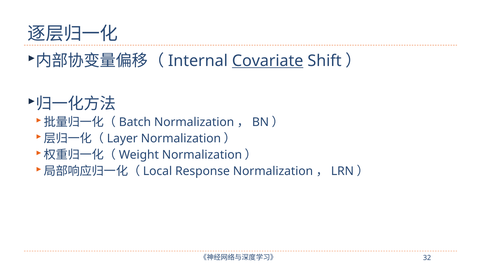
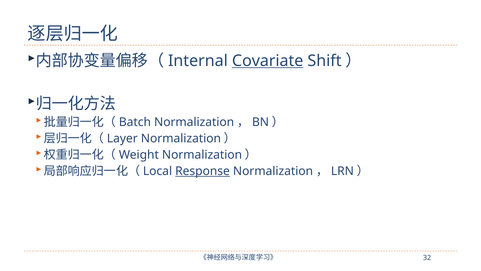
Response underline: none -> present (203, 171)
